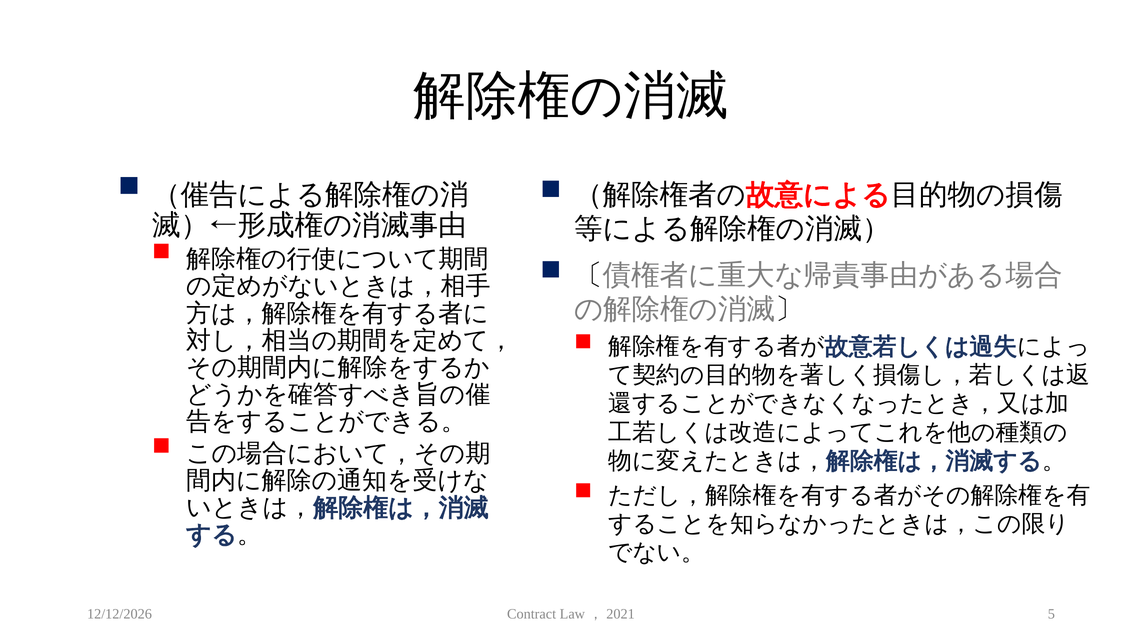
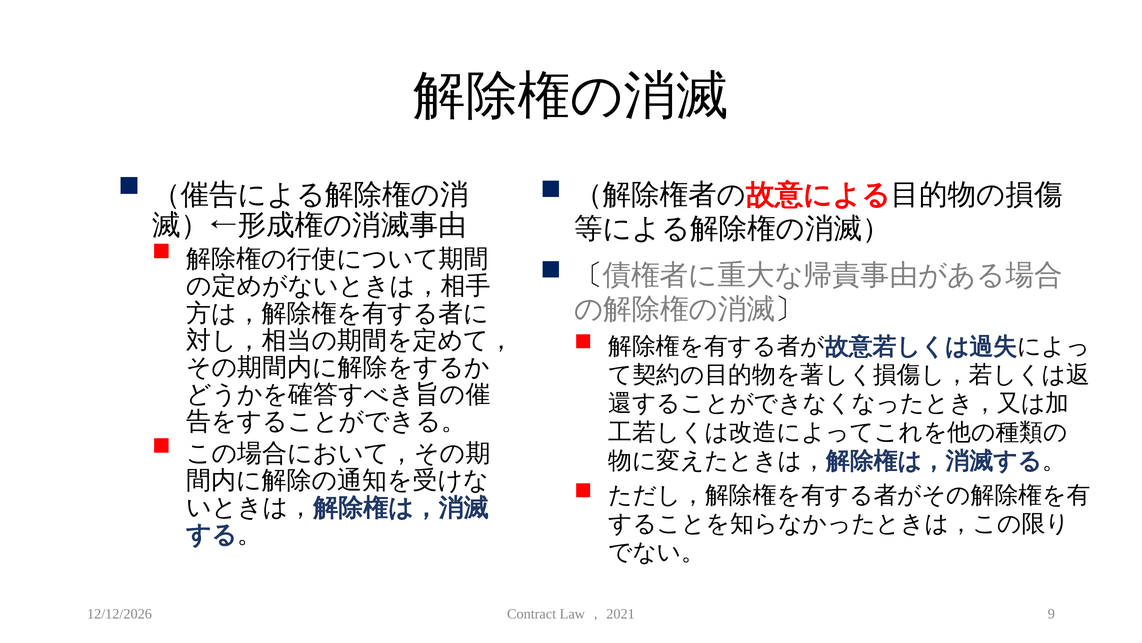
5: 5 -> 9 (1051, 613)
